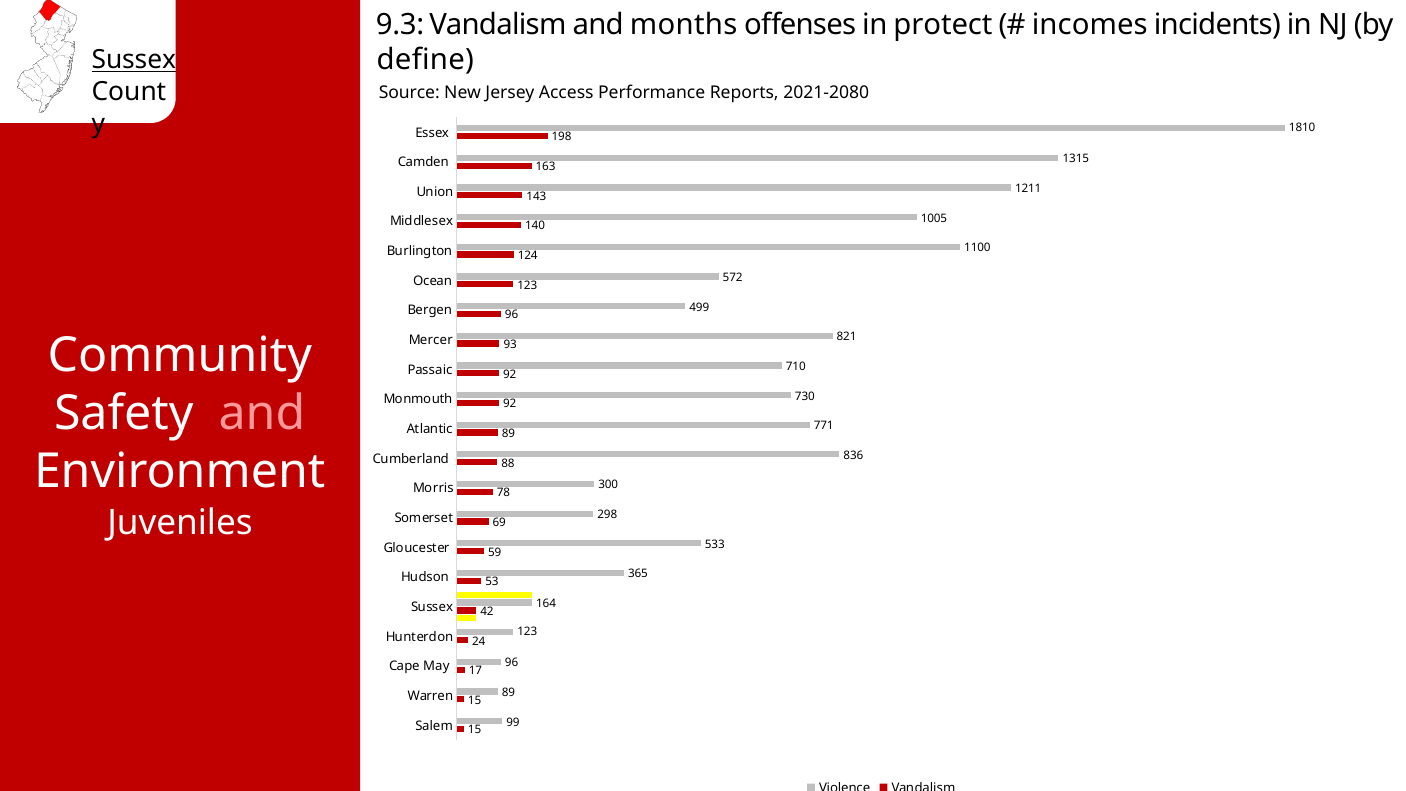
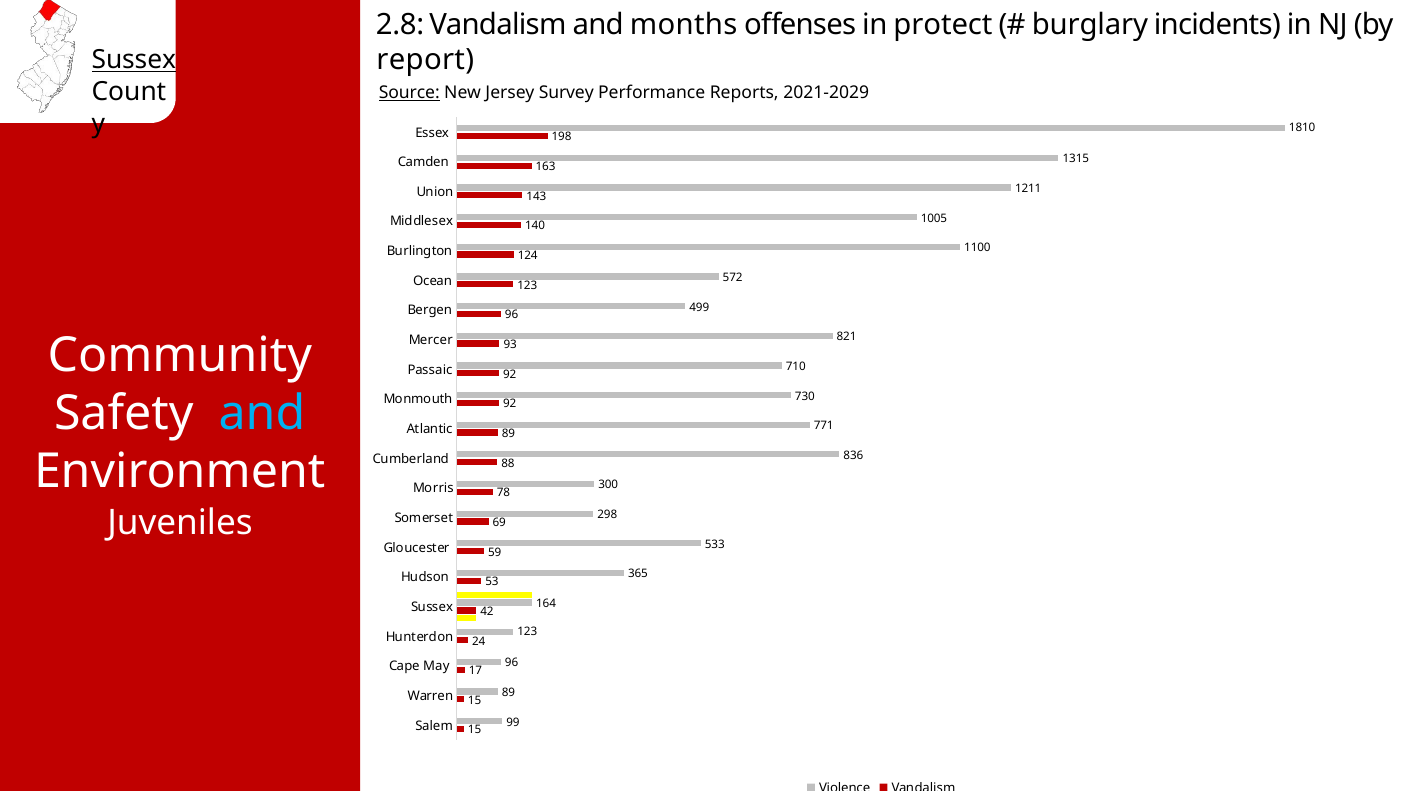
9.3: 9.3 -> 2.8 (400, 25)
incomes: incomes -> burglary (1090, 25)
define: define -> report (425, 60)
Source underline: none -> present (409, 93)
Access: Access -> Survey (566, 93)
2021-2080: 2021-2080 -> 2021-2029 (826, 93)
and colour: pink -> light blue (262, 413)
